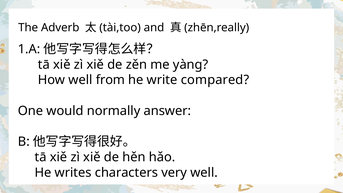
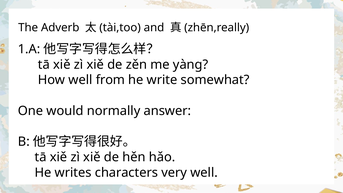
compared: compared -> somewhat (215, 80)
